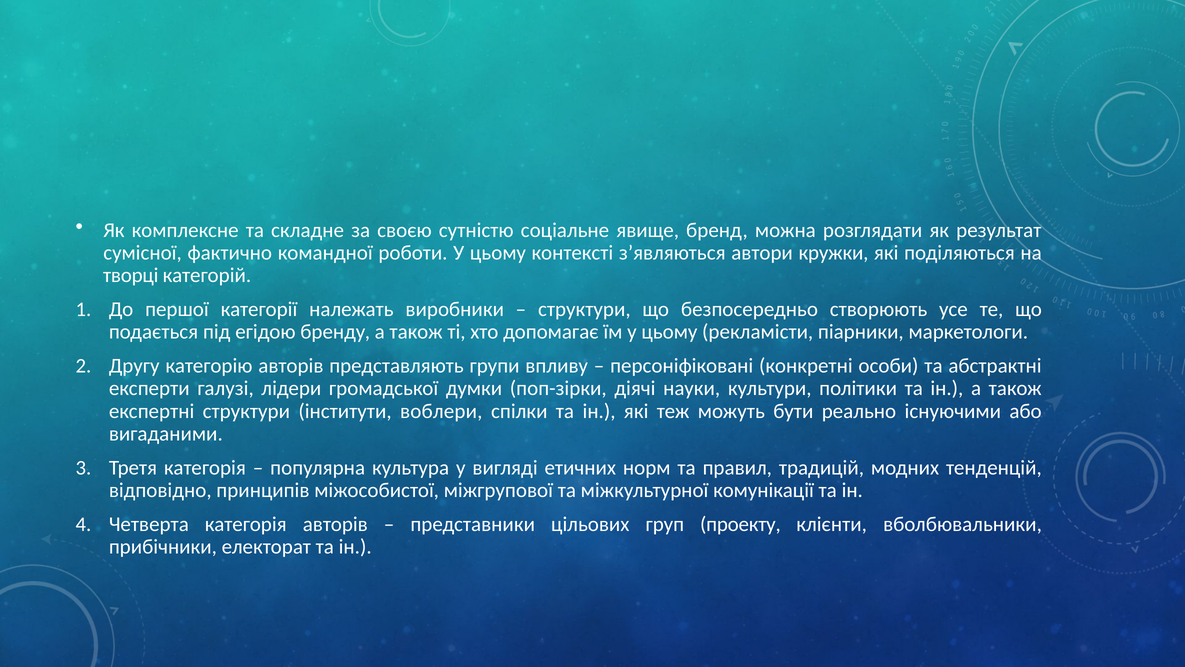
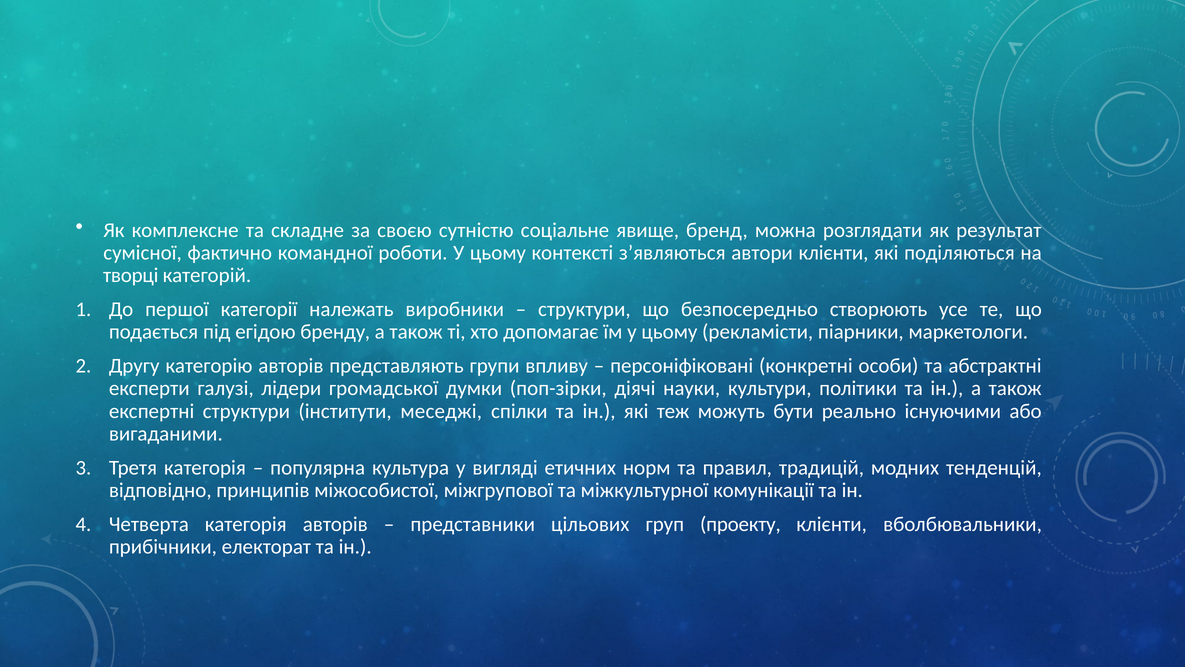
автори кружки: кружки -> клієнти (833, 253)
воблери: воблери -> меседжі (441, 411)
